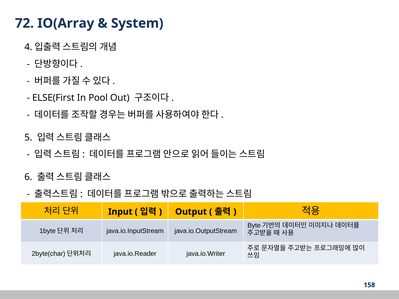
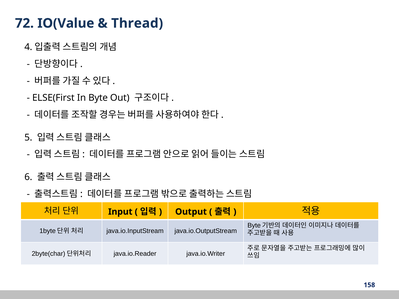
IO(Array: IO(Array -> IO(Value (66, 23)
System: System -> Thread (137, 23)
In Pool: Pool -> Byte (98, 98)
